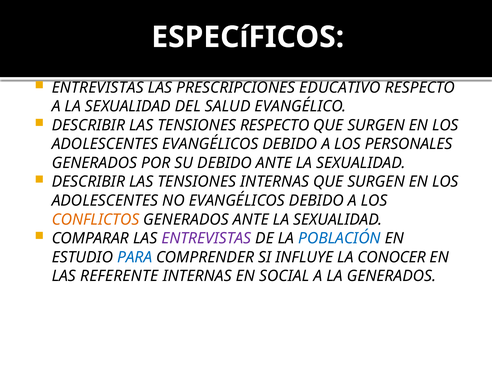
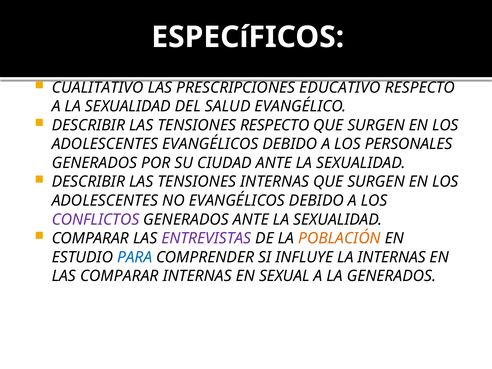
ENTREVISTAS: ENTREVISTAS -> CUALITATIVO (98, 88)
SU DEBIDO: DEBIDO -> CIUDAD (225, 163)
CONFLICTOS colour: orange -> purple (96, 220)
POBLACIÓN colour: blue -> orange (340, 238)
LA CONOCER: CONOCER -> INTERNAS (392, 257)
LAS REFERENTE: REFERENTE -> COMPARAR (119, 276)
SOCIAL: SOCIAL -> SEXUAL (284, 276)
